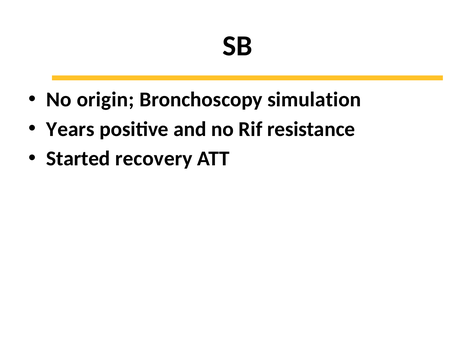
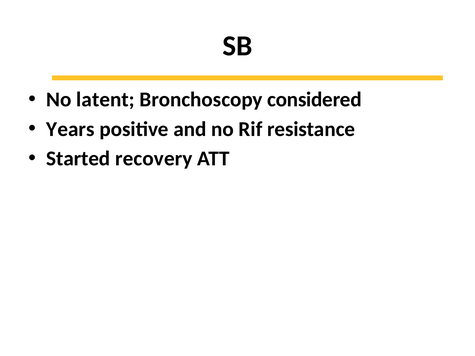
origin: origin -> latent (106, 100)
simulation: simulation -> considered (314, 100)
